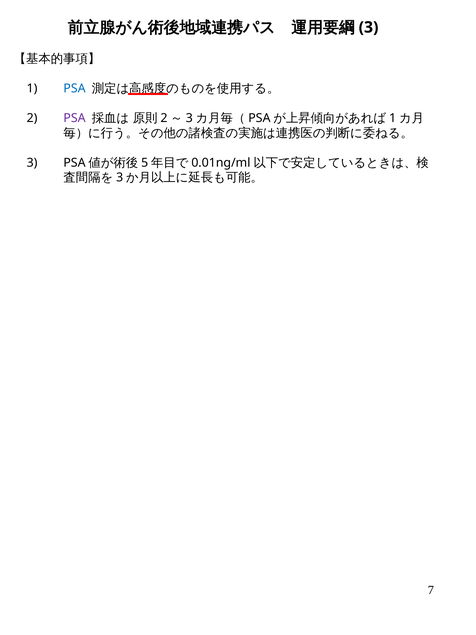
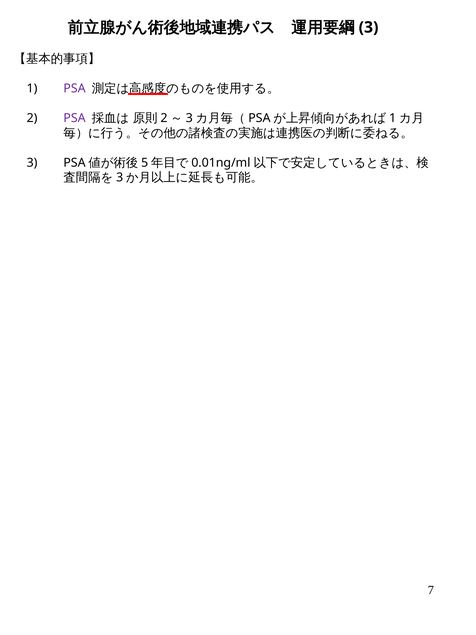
PSA colour: blue -> purple (74, 88)
